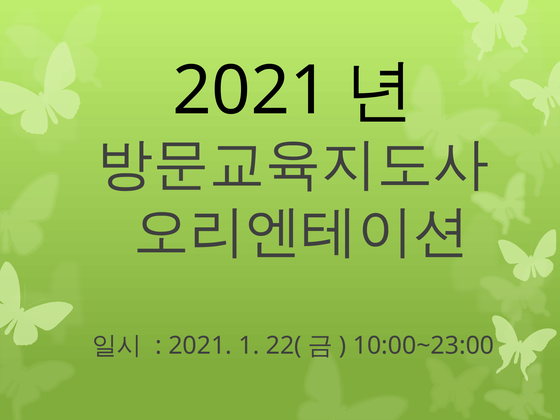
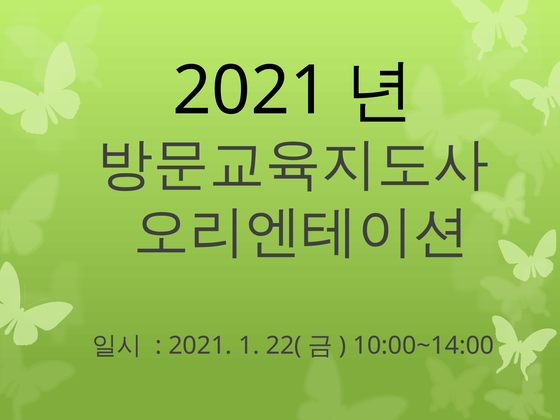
10:00~23:00: 10:00~23:00 -> 10:00~14:00 (423, 346)
